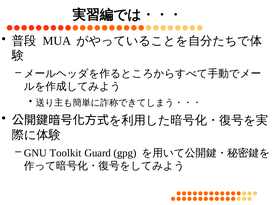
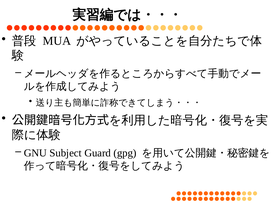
Toolkit: Toolkit -> Subject (66, 153)
